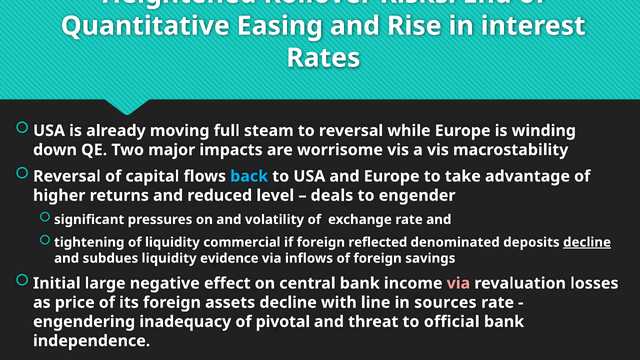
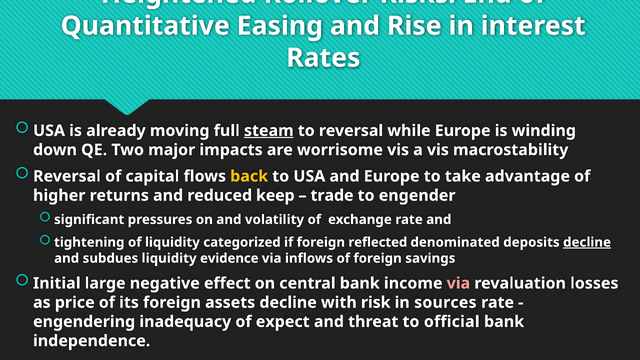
steam underline: none -> present (269, 131)
back colour: light blue -> yellow (249, 176)
level: level -> keep (275, 195)
deals: deals -> trade (332, 195)
commercial: commercial -> categorized (242, 242)
line: line -> risk (376, 303)
pivotal: pivotal -> expect (283, 322)
